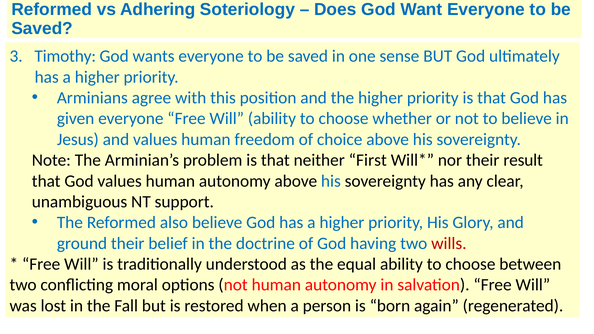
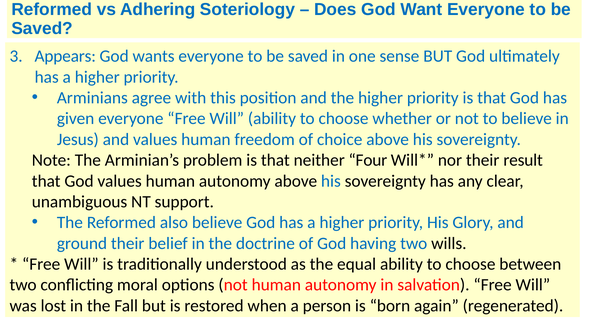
Timothy: Timothy -> Appears (65, 56)
First: First -> Four (368, 160)
wills colour: red -> black (449, 243)
